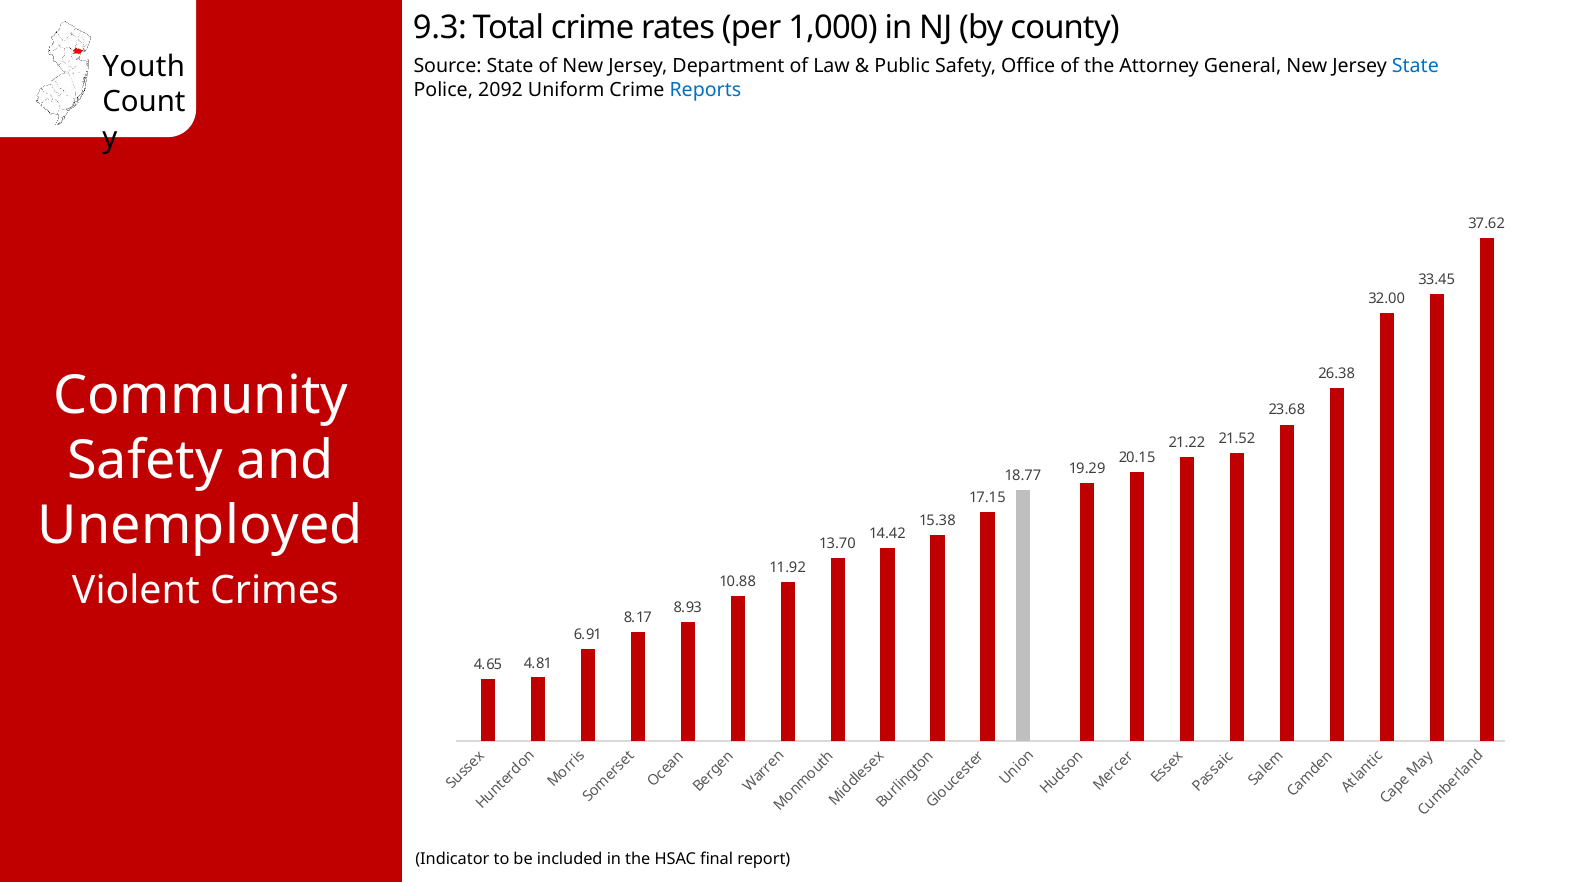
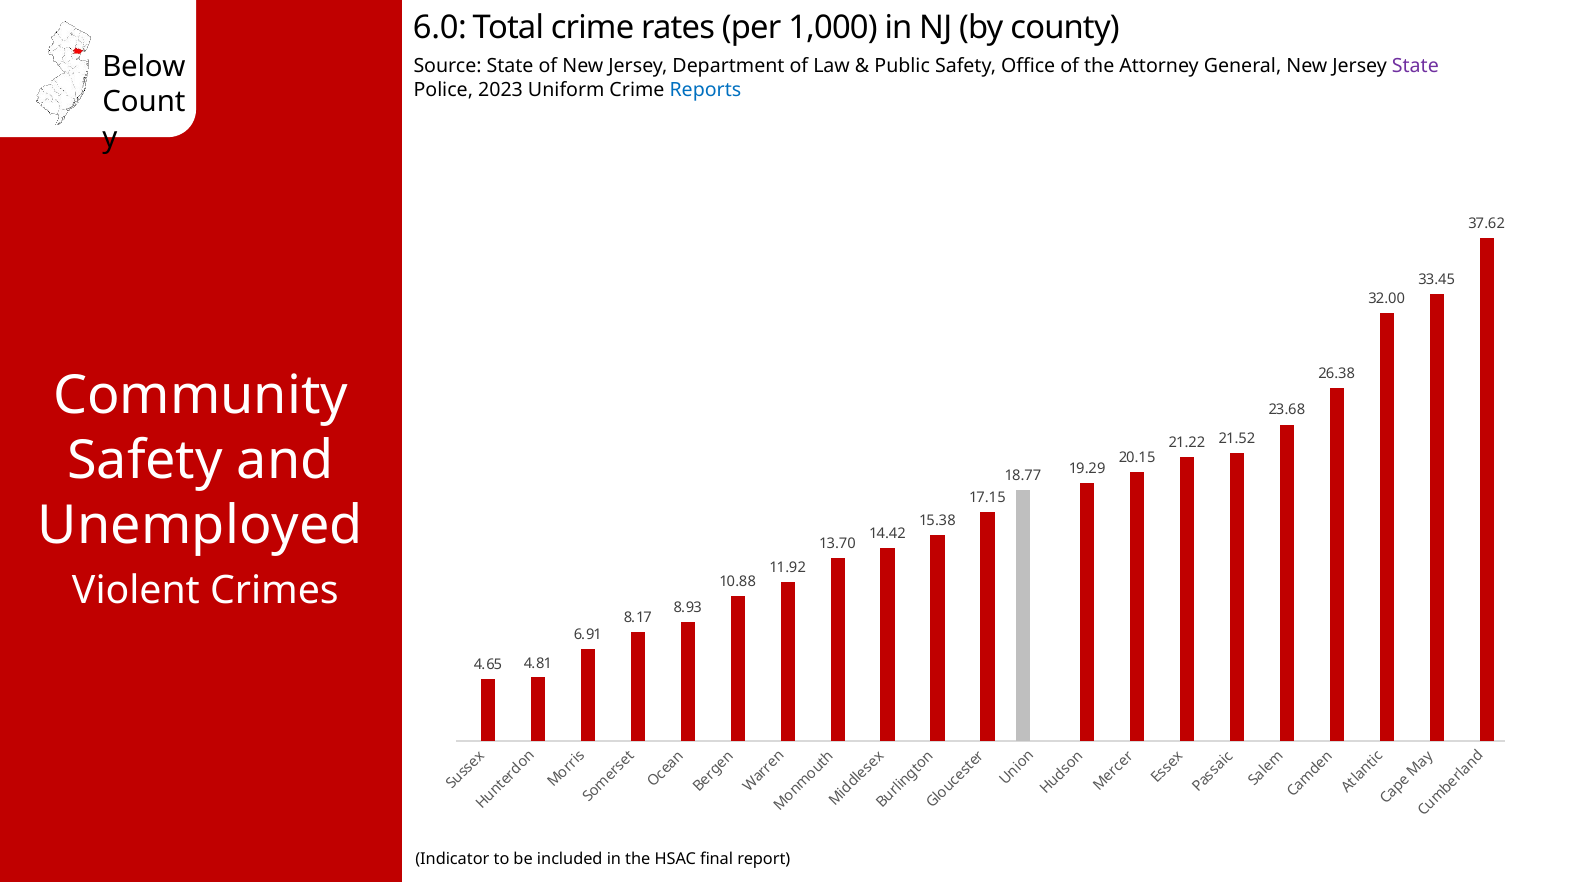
9.3: 9.3 -> 6.0 (440, 28)
Youth: Youth -> Below (144, 67)
State colour: blue -> purple (1415, 66)
2092: 2092 -> 2023 (500, 90)
